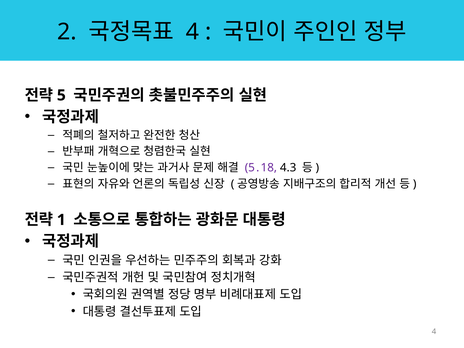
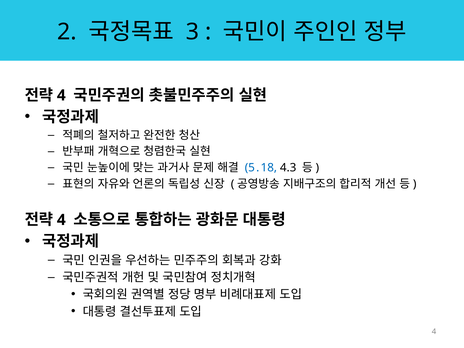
4: 4 -> 3 (192, 32)
5: 5 -> 4 (61, 95)
5․18 colour: purple -> blue (261, 168)
1: 1 -> 4 (61, 220)
